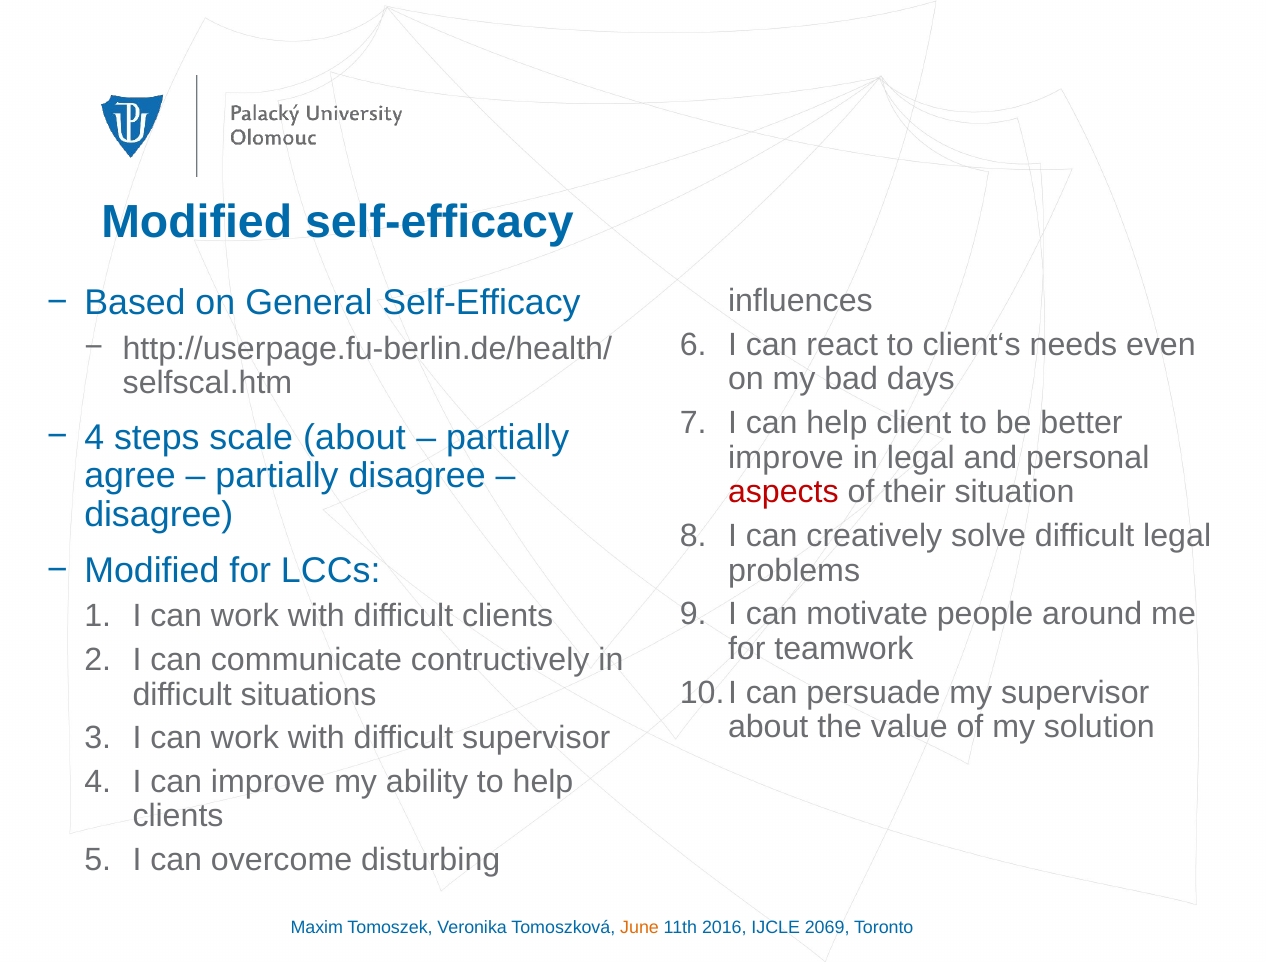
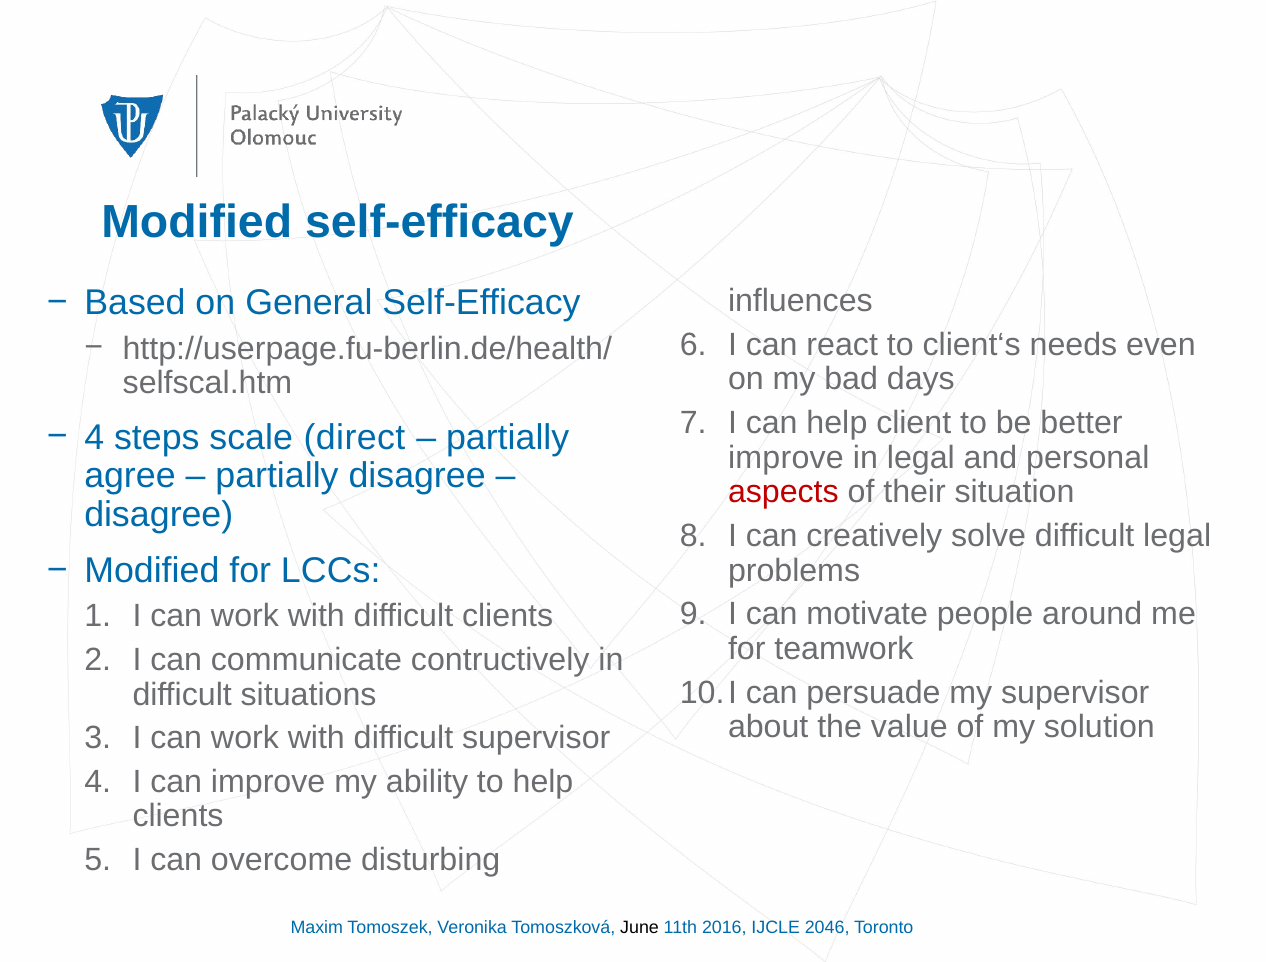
scale about: about -> direct (354, 438)
June colour: orange -> black (640, 928)
2069: 2069 -> 2046 (827, 928)
